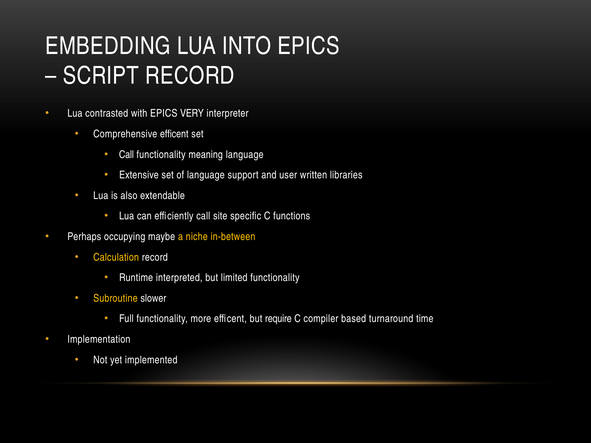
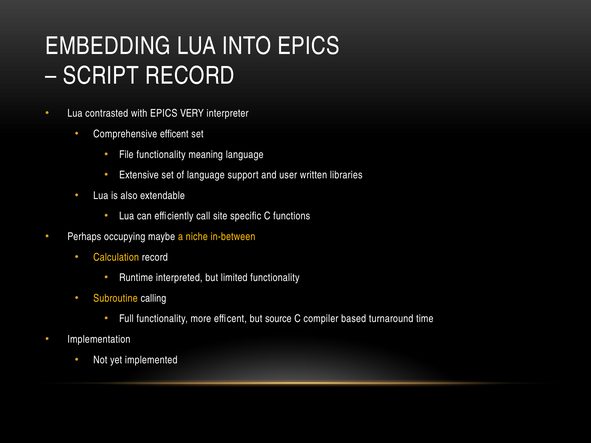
Call: Call -> File (126, 155)
slower: slower -> calling (153, 298)
require: require -> source (278, 319)
